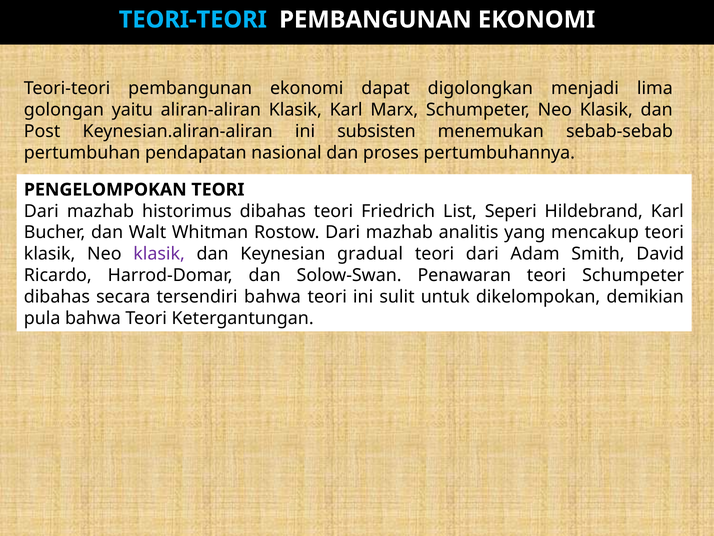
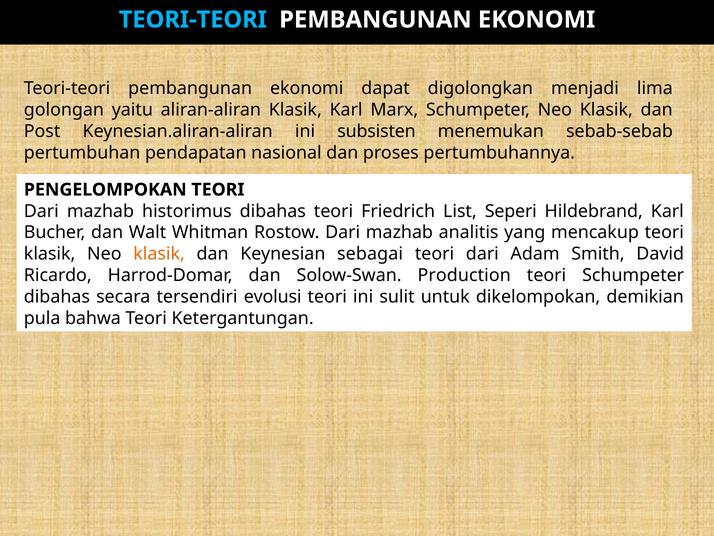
klasik colour: purple -> orange (159, 254)
gradual: gradual -> sebagai (370, 254)
Penawaran: Penawaran -> Production (464, 275)
tersendiri bahwa: bahwa -> evolusi (273, 297)
